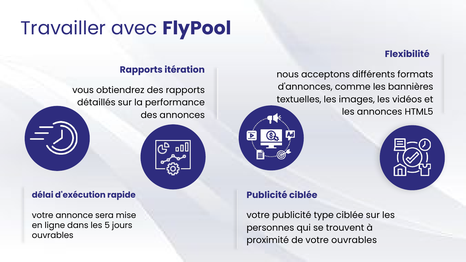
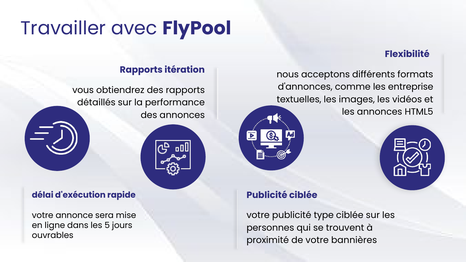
bannières: bannières -> entreprise (411, 87)
votre ouvrables: ouvrables -> bannières (354, 240)
